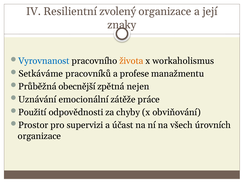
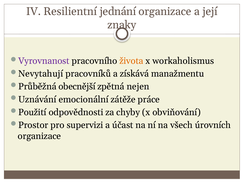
zvolený: zvolený -> jednání (118, 11)
Vyrovnanost colour: blue -> purple (44, 61)
Setkáváme: Setkáváme -> Nevytahují (41, 74)
profese: profese -> získává (134, 74)
